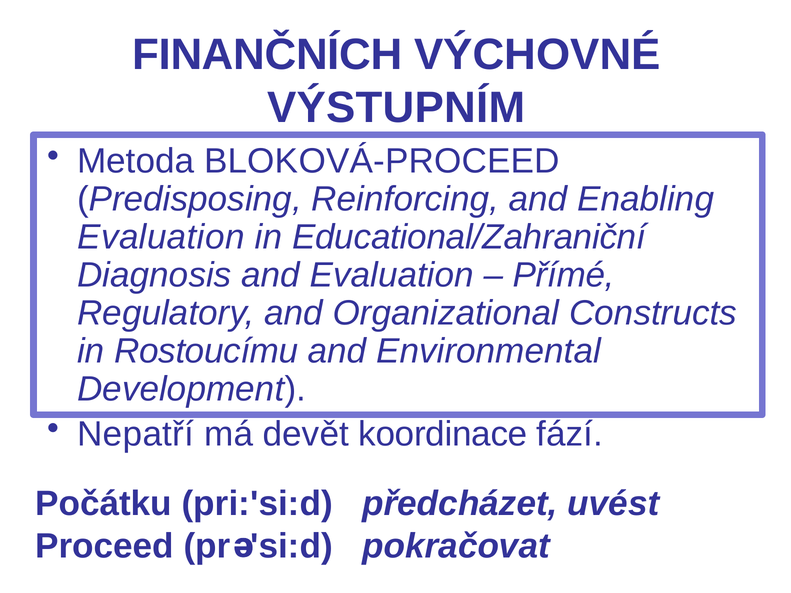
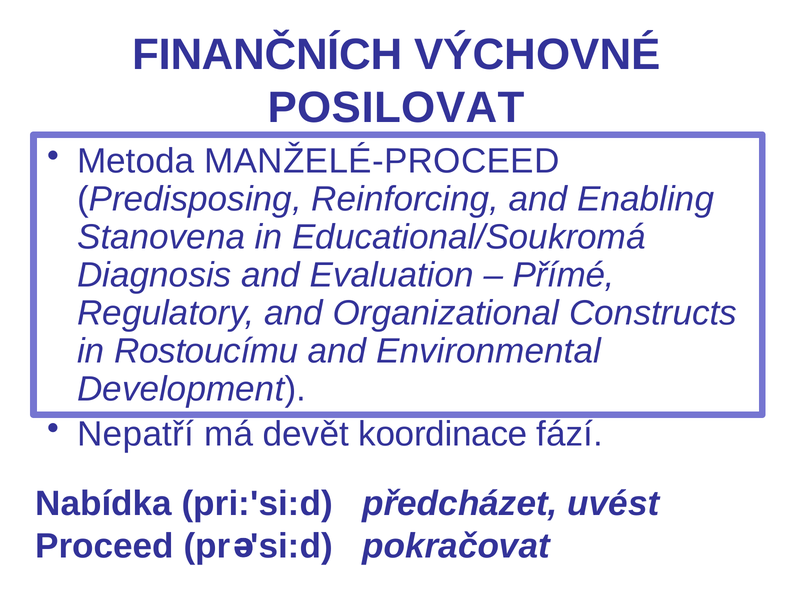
VÝSTUPNÍM: VÝSTUPNÍM -> POSILOVAT (396, 108)
BLOKOVÁ-PROCEED: BLOKOVÁ-PROCEED -> MANŽELÉ-PROCEED (382, 161)
Evaluation: Evaluation -> Stanovena (161, 237)
Educational/Zahraniční: Educational/Zahraniční -> Educational/Soukromá (469, 237)
Počátku: Počátku -> Nabídka (104, 504)
